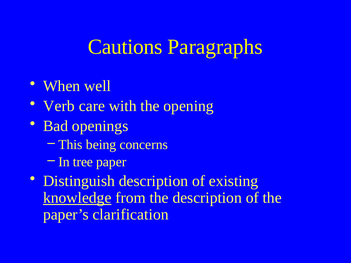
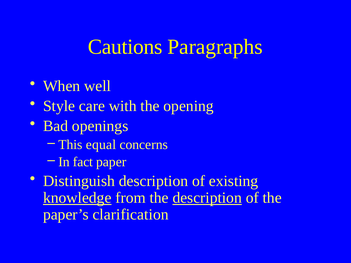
Verb: Verb -> Style (59, 106)
being: being -> equal (101, 145)
tree: tree -> fact (83, 162)
description underline: none -> present (207, 198)
